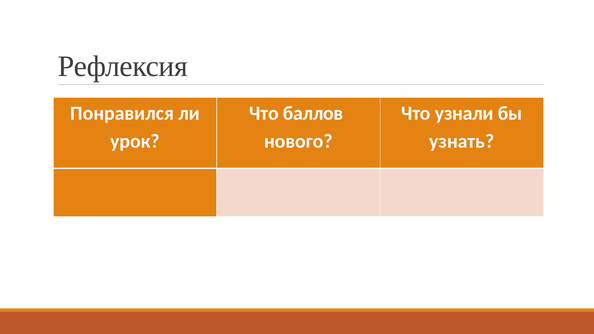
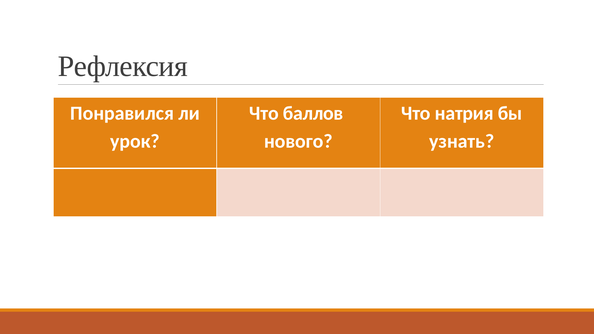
узнали: узнали -> натрия (464, 113)
